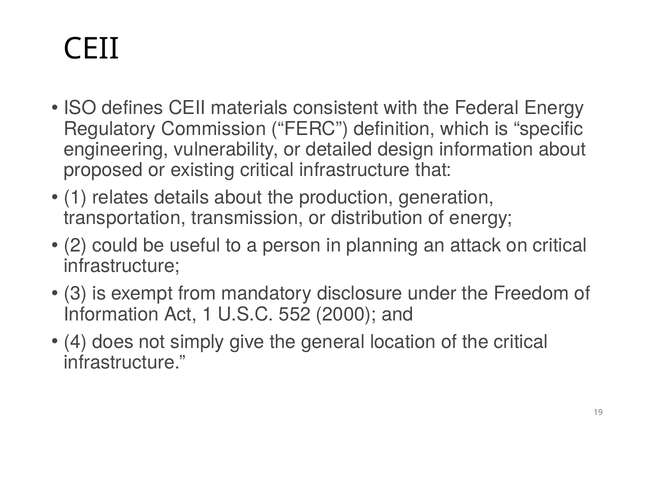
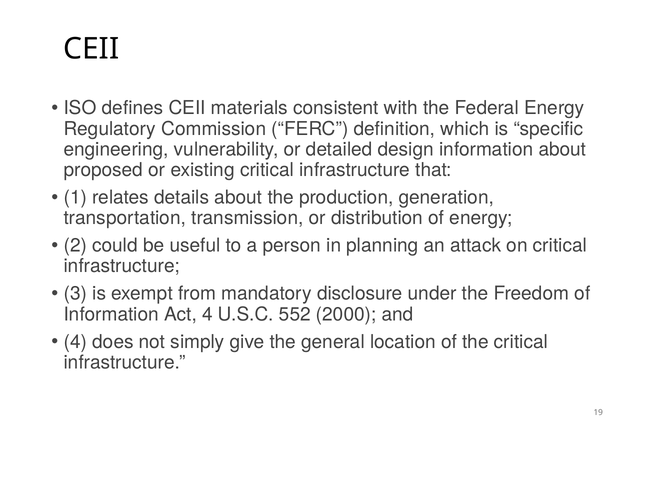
Act 1: 1 -> 4 (207, 314)
